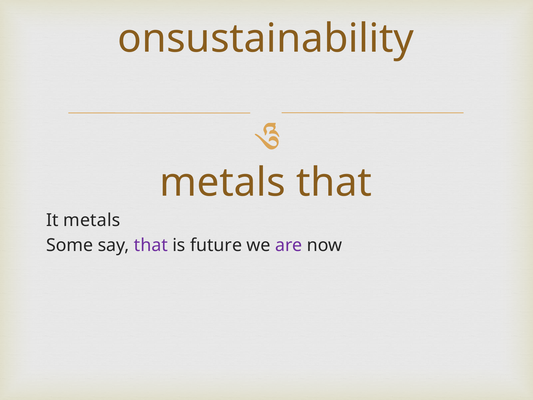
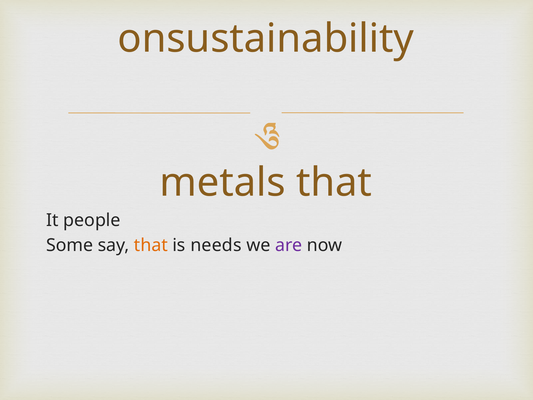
It metals: metals -> people (92, 220)
that colour: purple -> orange (151, 245)
future: future -> needs (216, 245)
